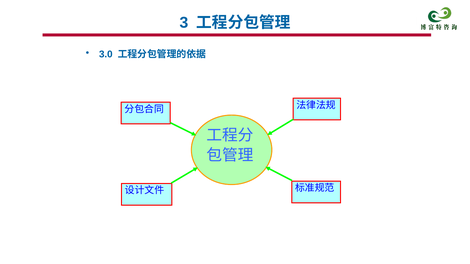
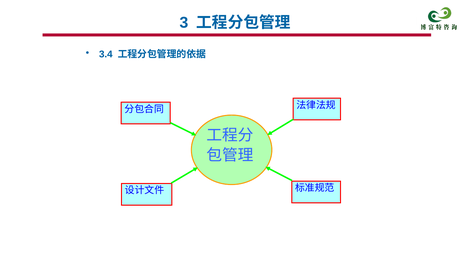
3.0: 3.0 -> 3.4 (106, 54)
